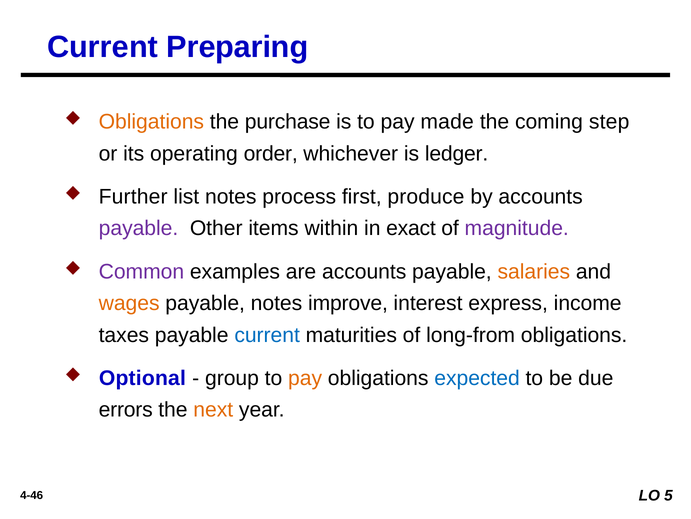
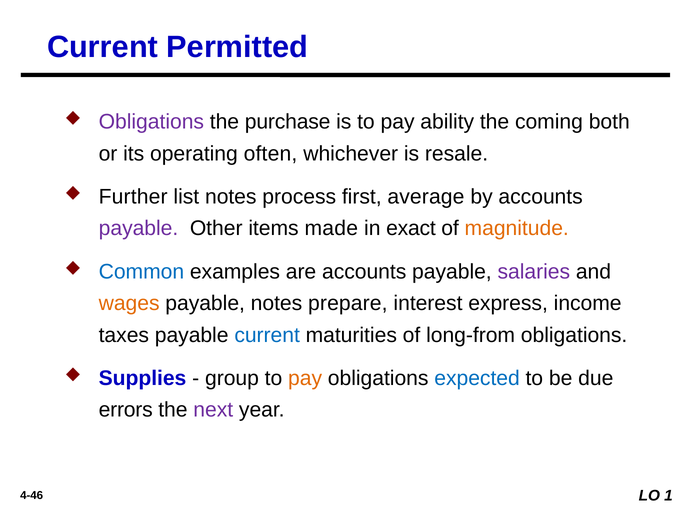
Preparing: Preparing -> Permitted (237, 47)
Obligations colour: orange -> purple (151, 122)
made: made -> ability (447, 122)
step: step -> both (609, 122)
order: order -> often (270, 153)
ledger: ledger -> resale (457, 153)
produce: produce -> average (426, 196)
within: within -> made (331, 228)
magnitude colour: purple -> orange (517, 228)
Common colour: purple -> blue (141, 271)
salaries colour: orange -> purple (534, 271)
improve: improve -> prepare (348, 303)
Optional: Optional -> Supplies (143, 378)
next colour: orange -> purple (213, 409)
5: 5 -> 1 (668, 495)
